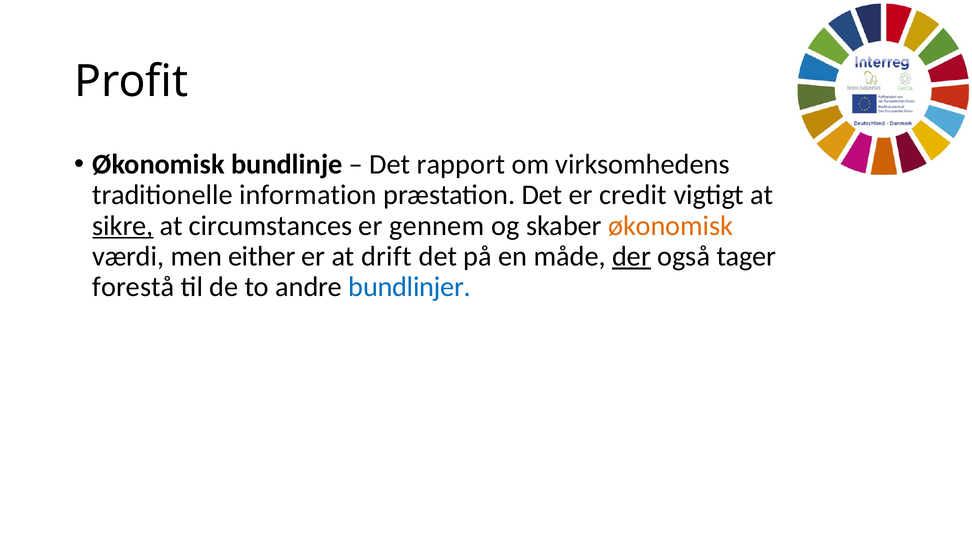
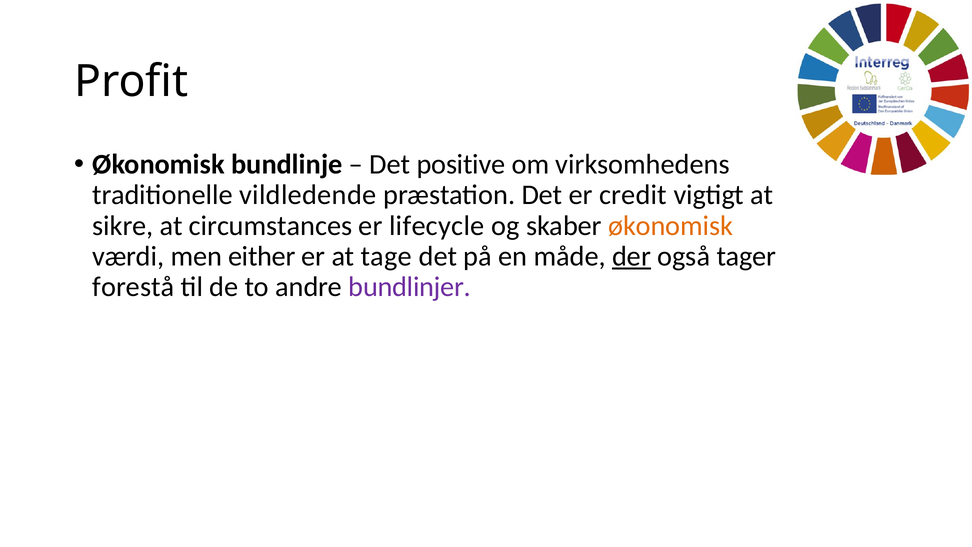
rapport: rapport -> positive (461, 164)
information: information -> vildledende (308, 195)
sikre underline: present -> none (123, 226)
gennem: gennem -> lifecycle (437, 226)
drift: drift -> tage (386, 256)
bundlinjer colour: blue -> purple (410, 287)
